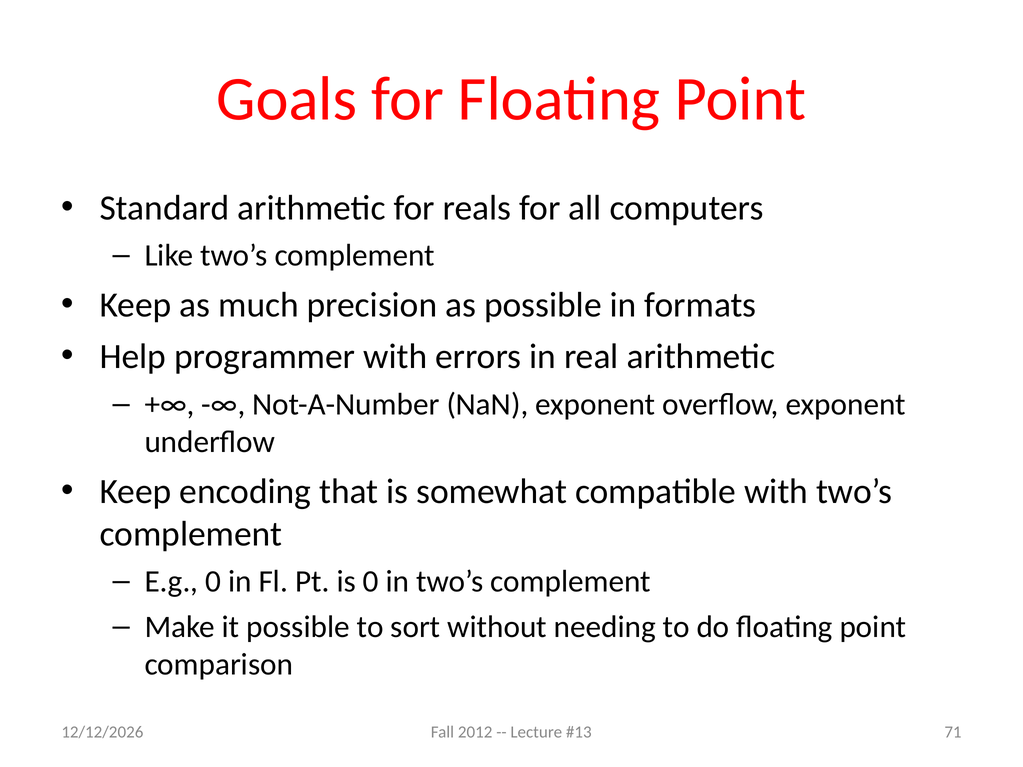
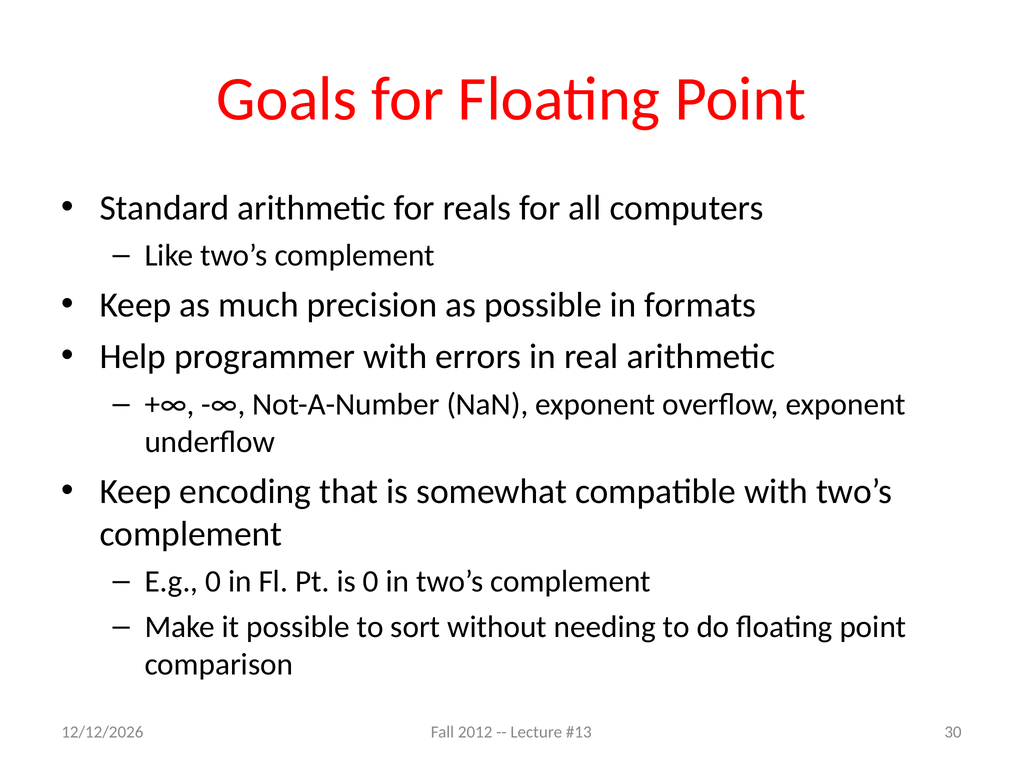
71: 71 -> 30 (953, 733)
